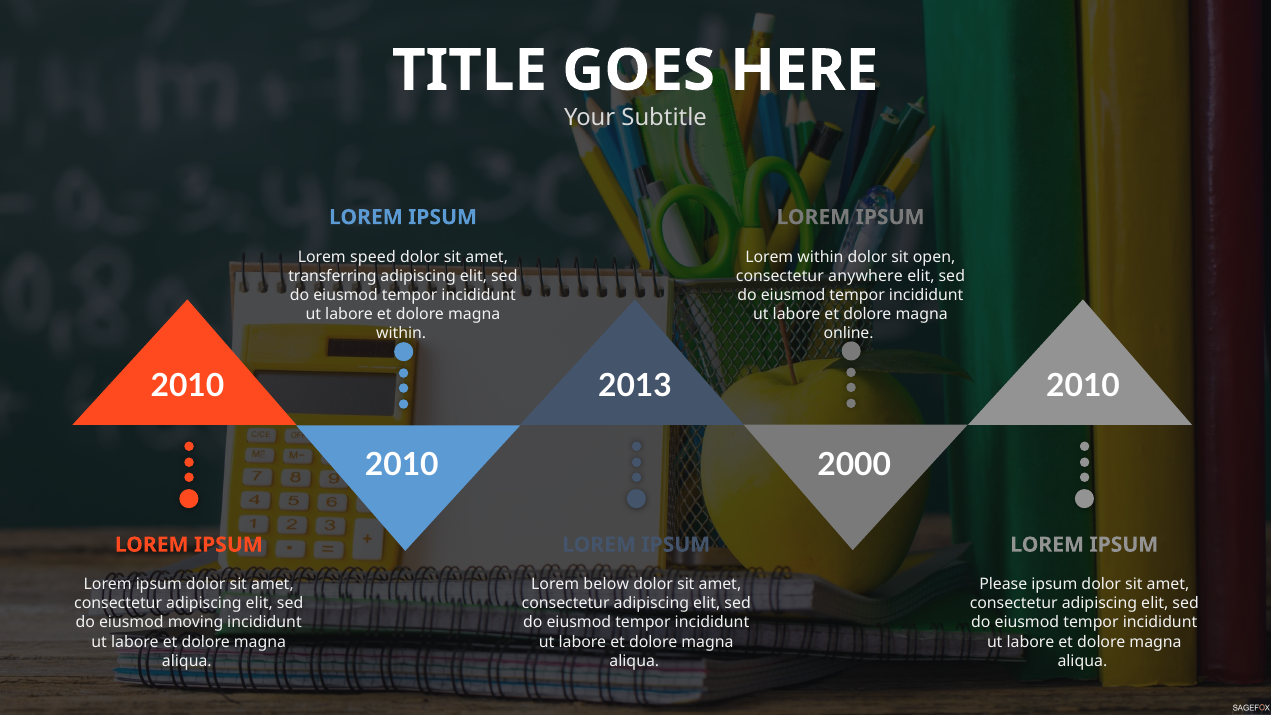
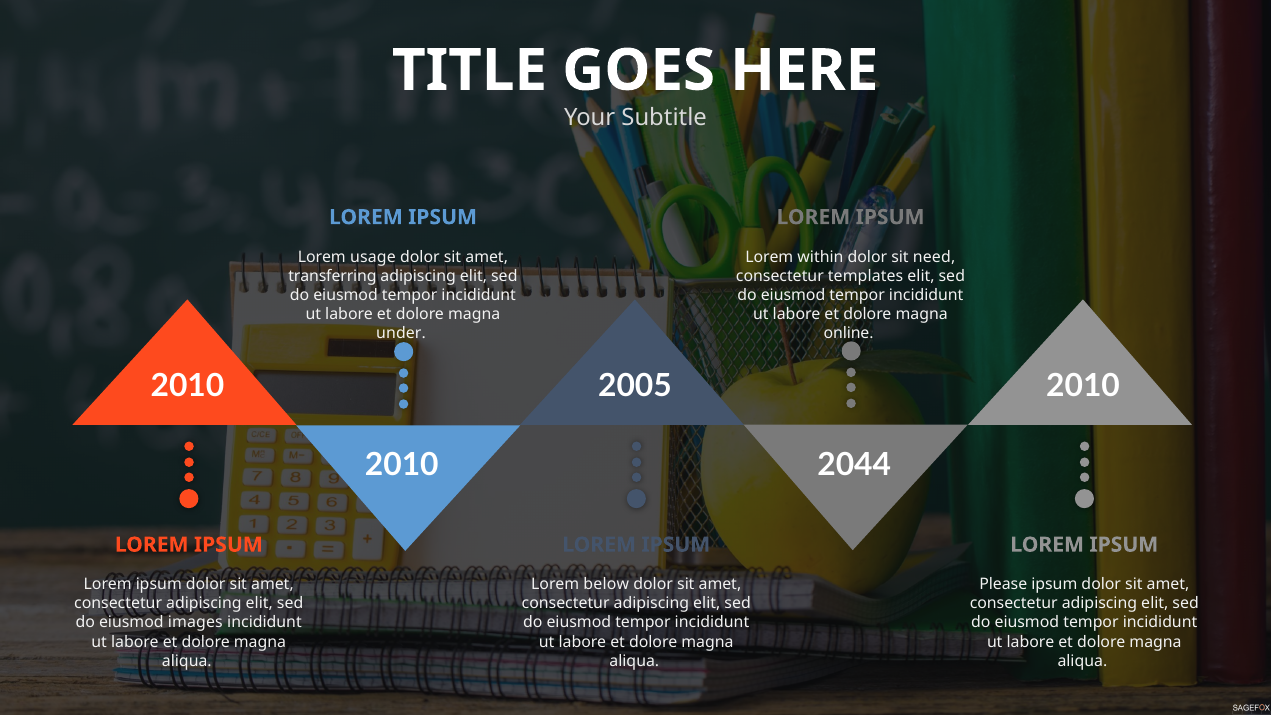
speed: speed -> usage (373, 257)
open: open -> need (934, 257)
anywhere: anywhere -> templates (866, 276)
within: within -> under (401, 333)
2013: 2013 -> 2005 (635, 386)
2000: 2000 -> 2044 (854, 465)
moving: moving -> images (195, 623)
